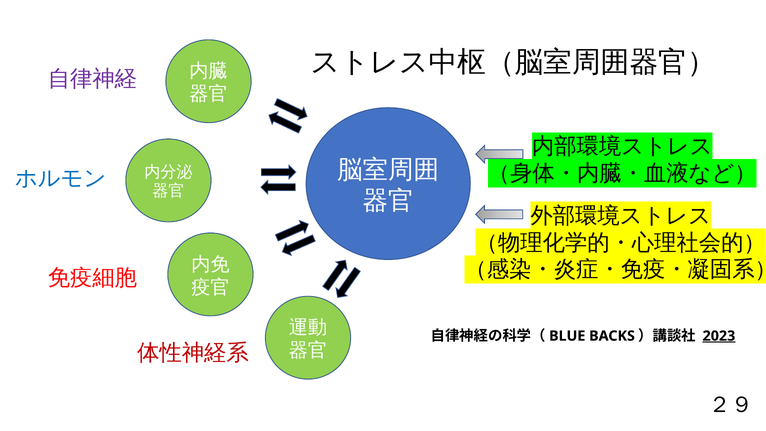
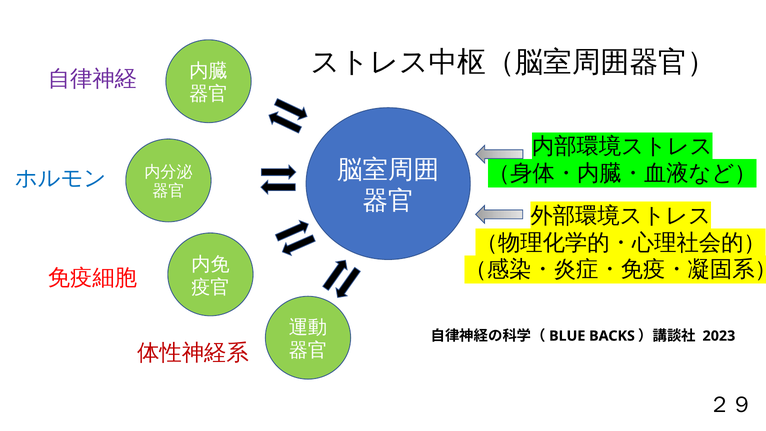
2023 underline: present -> none (719, 336)
